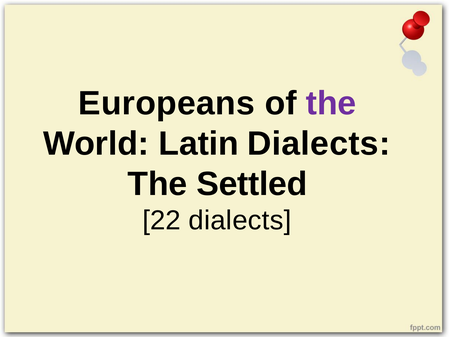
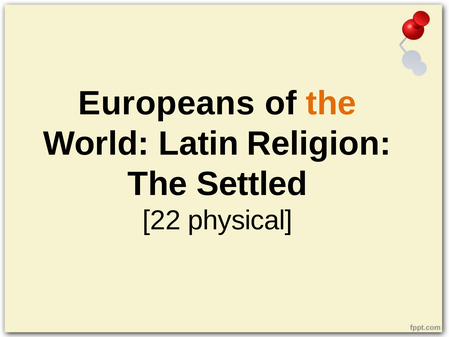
the colour: purple -> orange (331, 103)
Latin Dialects: Dialects -> Religion (319, 144)
22 dialects: dialects -> physical (240, 220)
